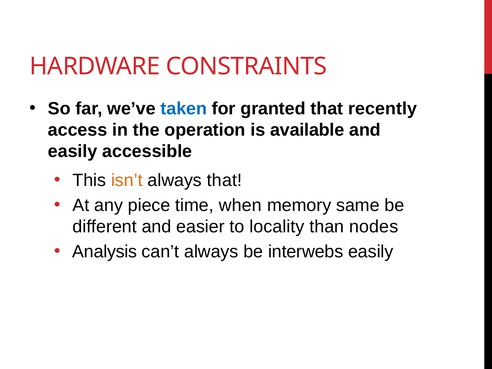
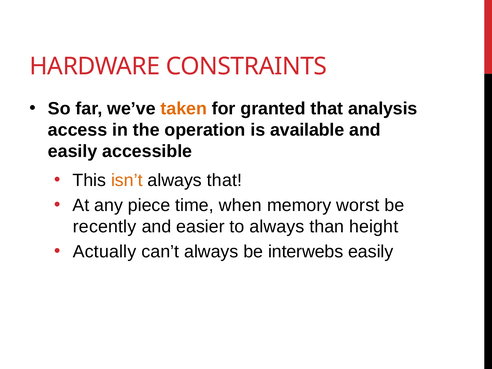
taken colour: blue -> orange (184, 109)
recently: recently -> analysis (383, 109)
same: same -> worst (358, 205)
different: different -> recently (105, 227)
to locality: locality -> always (277, 227)
nodes: nodes -> height (374, 227)
Analysis: Analysis -> Actually (105, 252)
